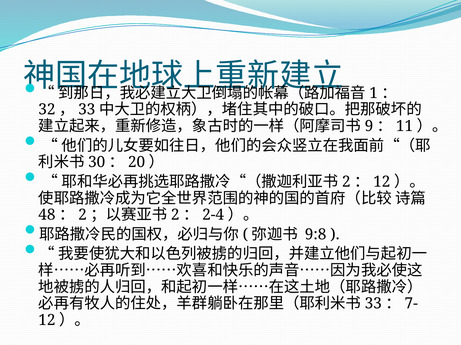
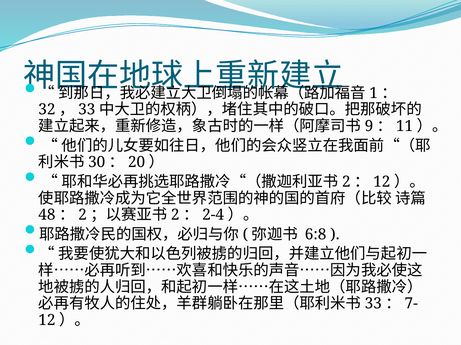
9:8: 9:8 -> 6:8 (316, 235)
